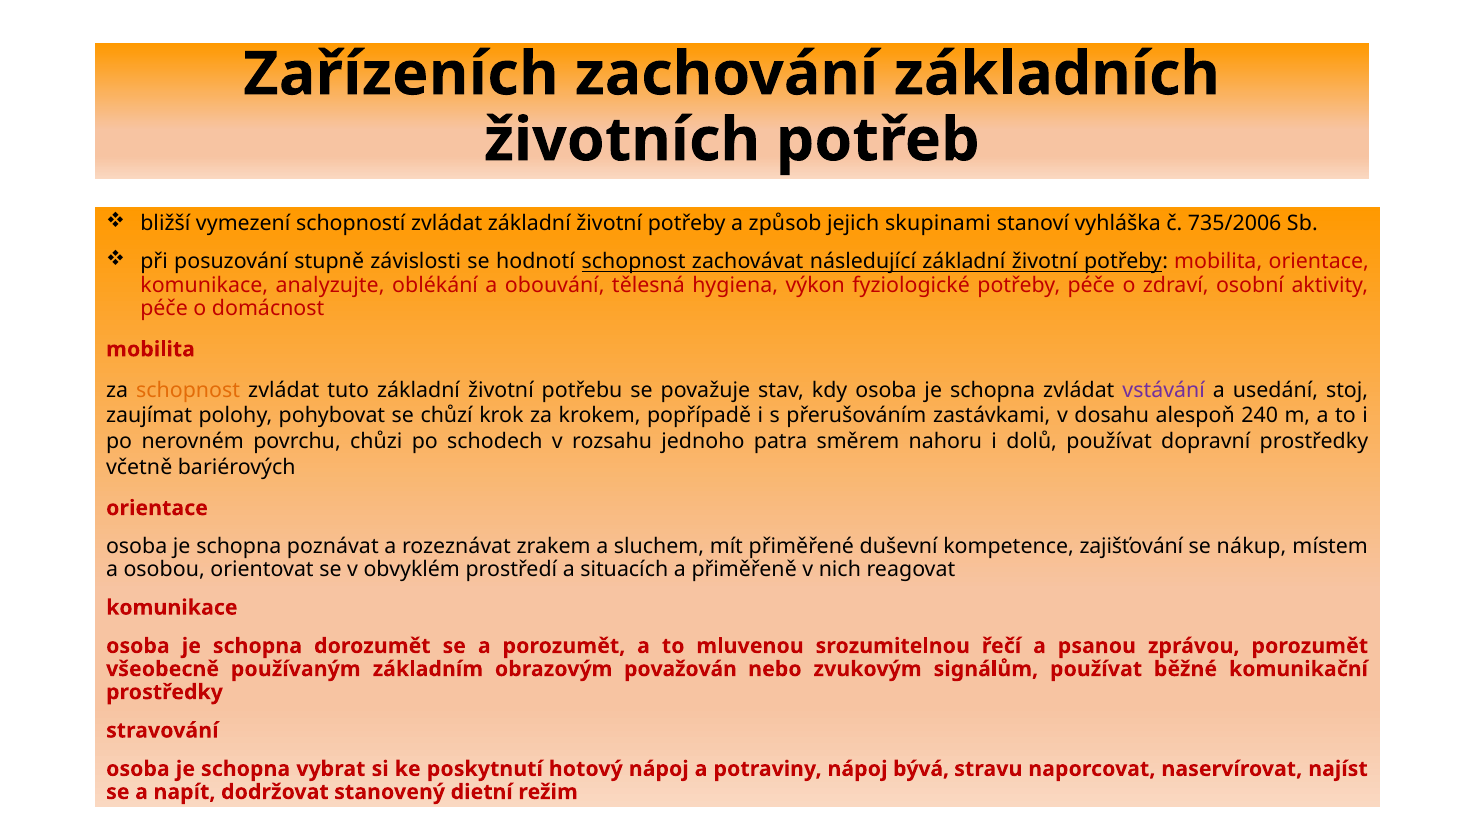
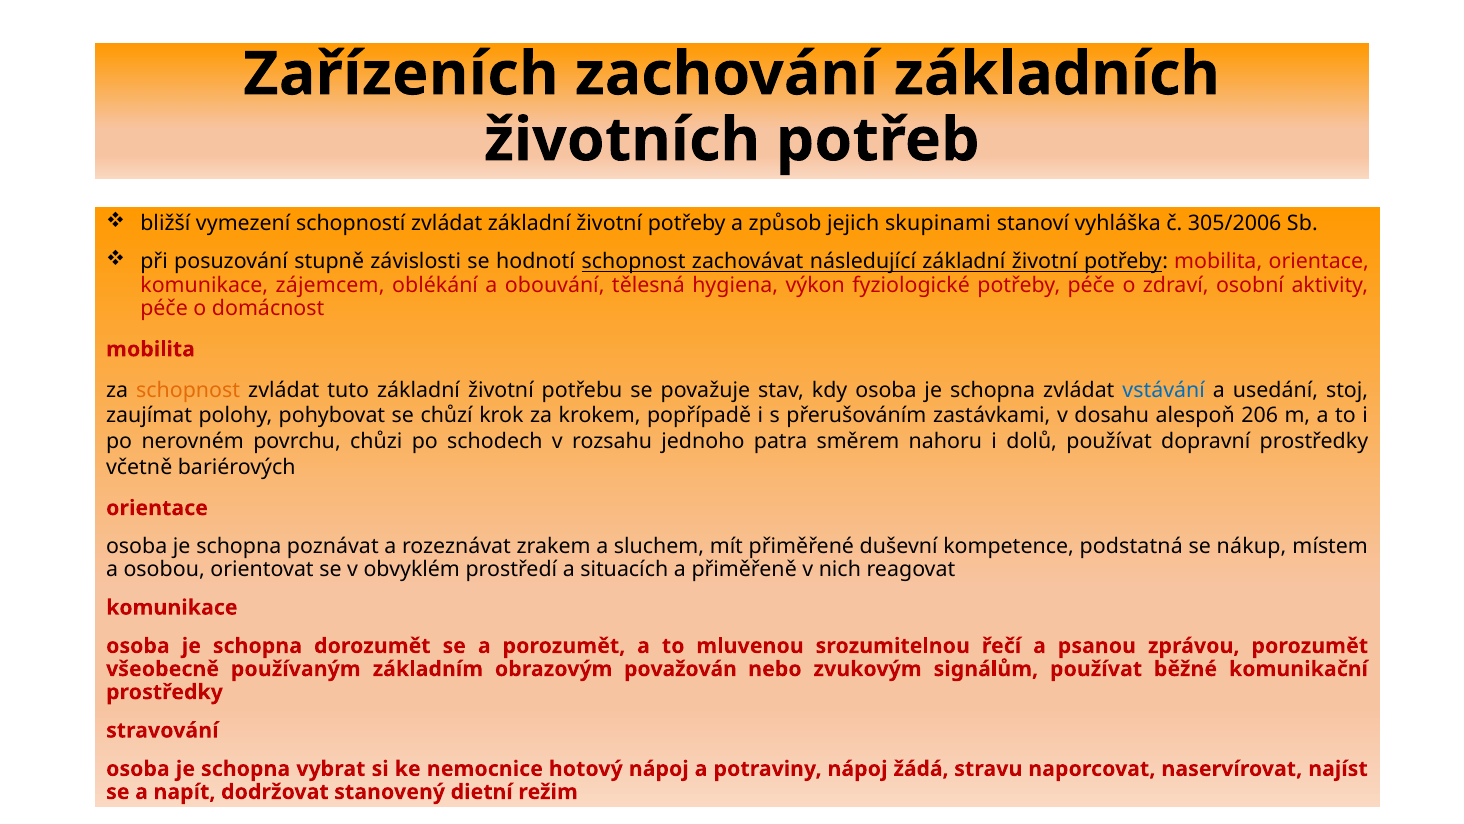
735/2006: 735/2006 -> 305/2006 (1235, 223)
analyzujte: analyzujte -> zájemcem (330, 285)
vstávání colour: purple -> blue (1164, 390)
240: 240 -> 206 (1260, 416)
zajišťování: zajišťování -> podstatná (1131, 546)
poskytnutí: poskytnutí -> nemocnice (485, 768)
bývá: bývá -> žádá (921, 768)
